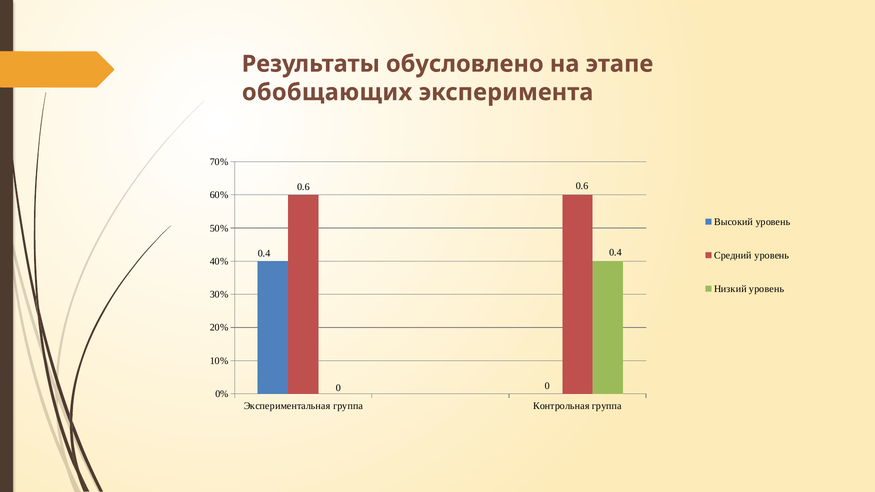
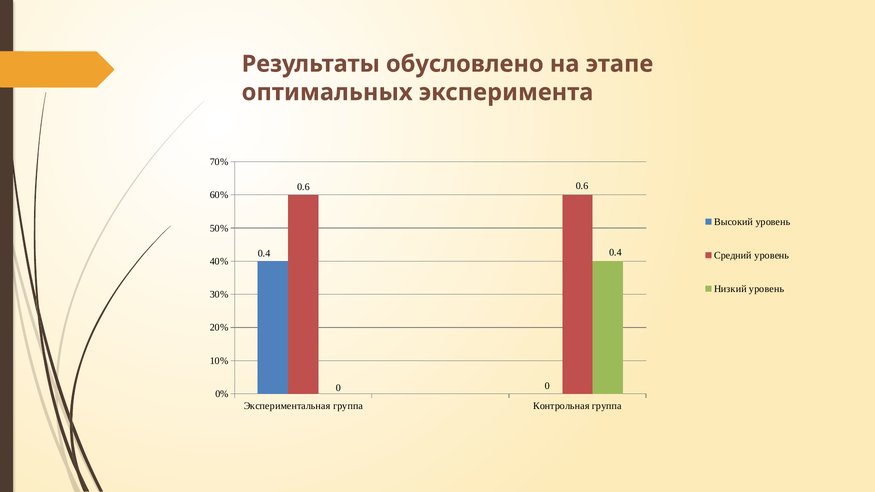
обобщающих: обобщающих -> оптимальных (327, 92)
